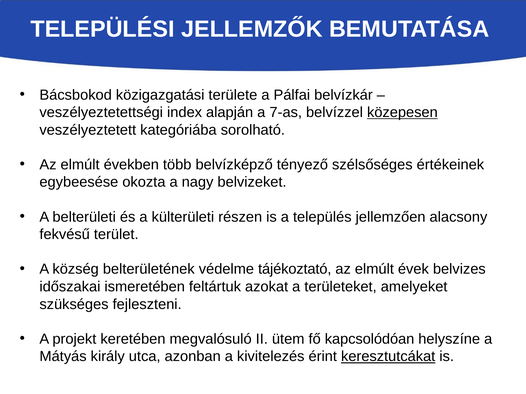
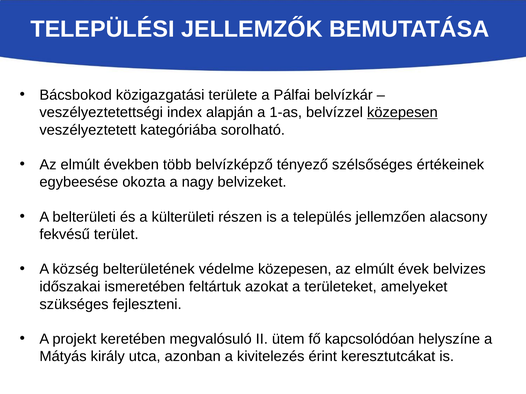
7-as: 7-as -> 1-as (286, 113)
védelme tájékoztató: tájékoztató -> közepesen (295, 270)
keresztutcákat underline: present -> none (388, 357)
